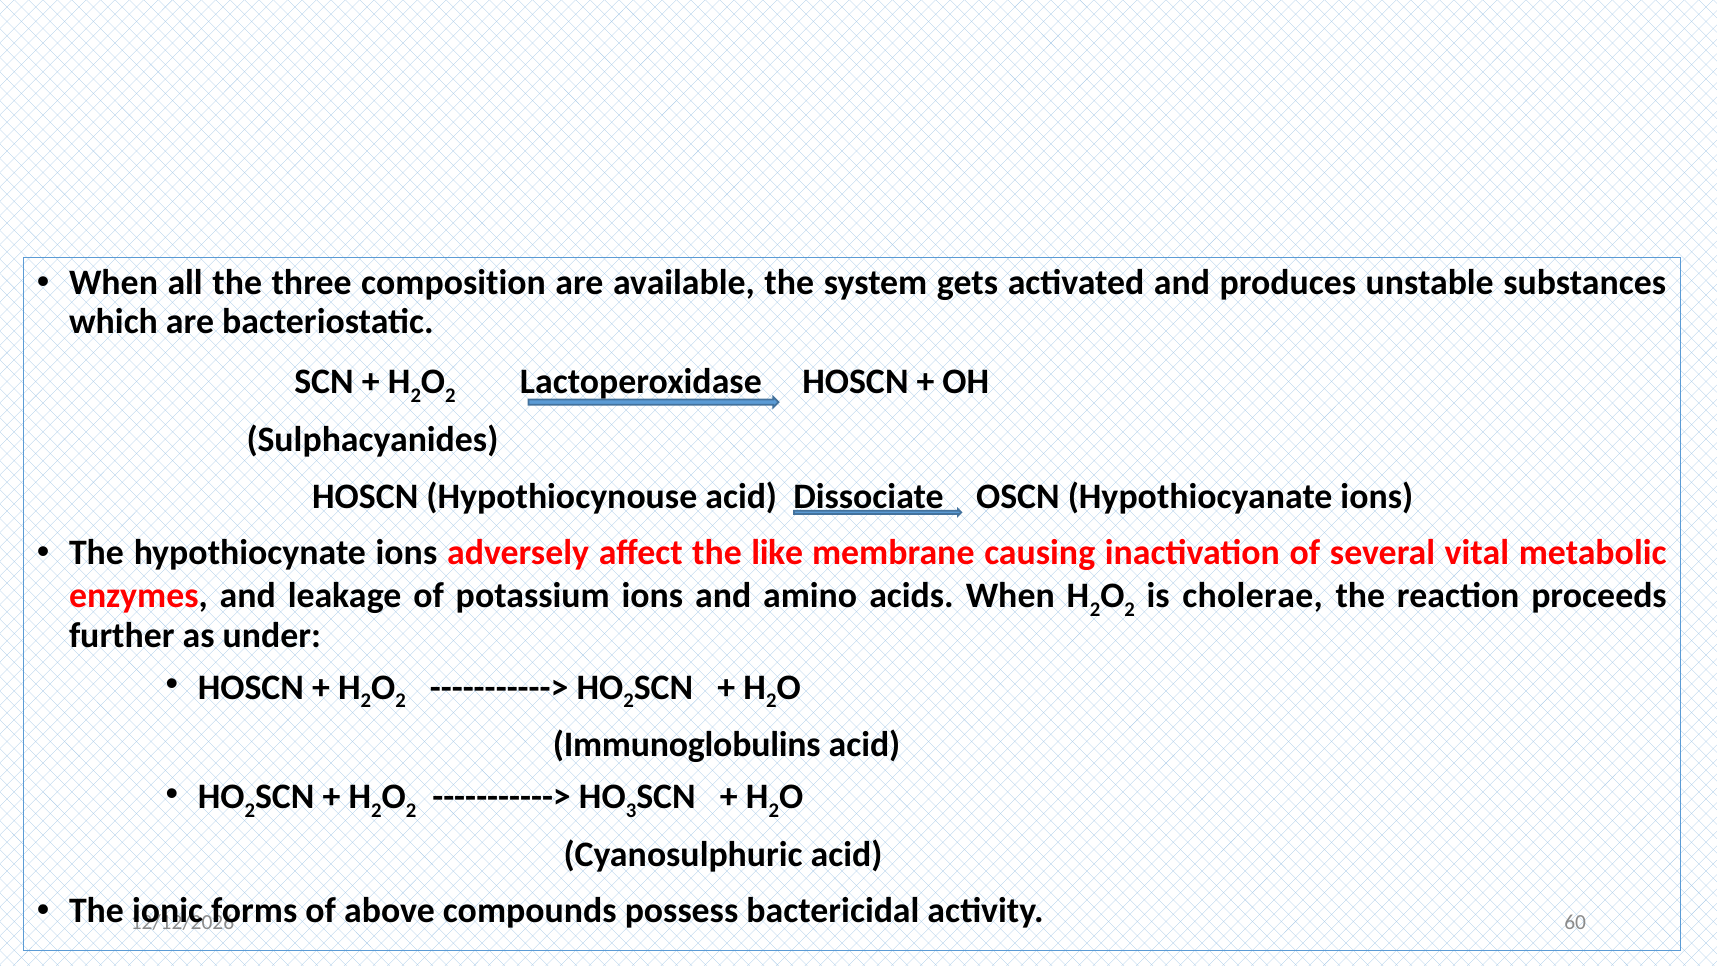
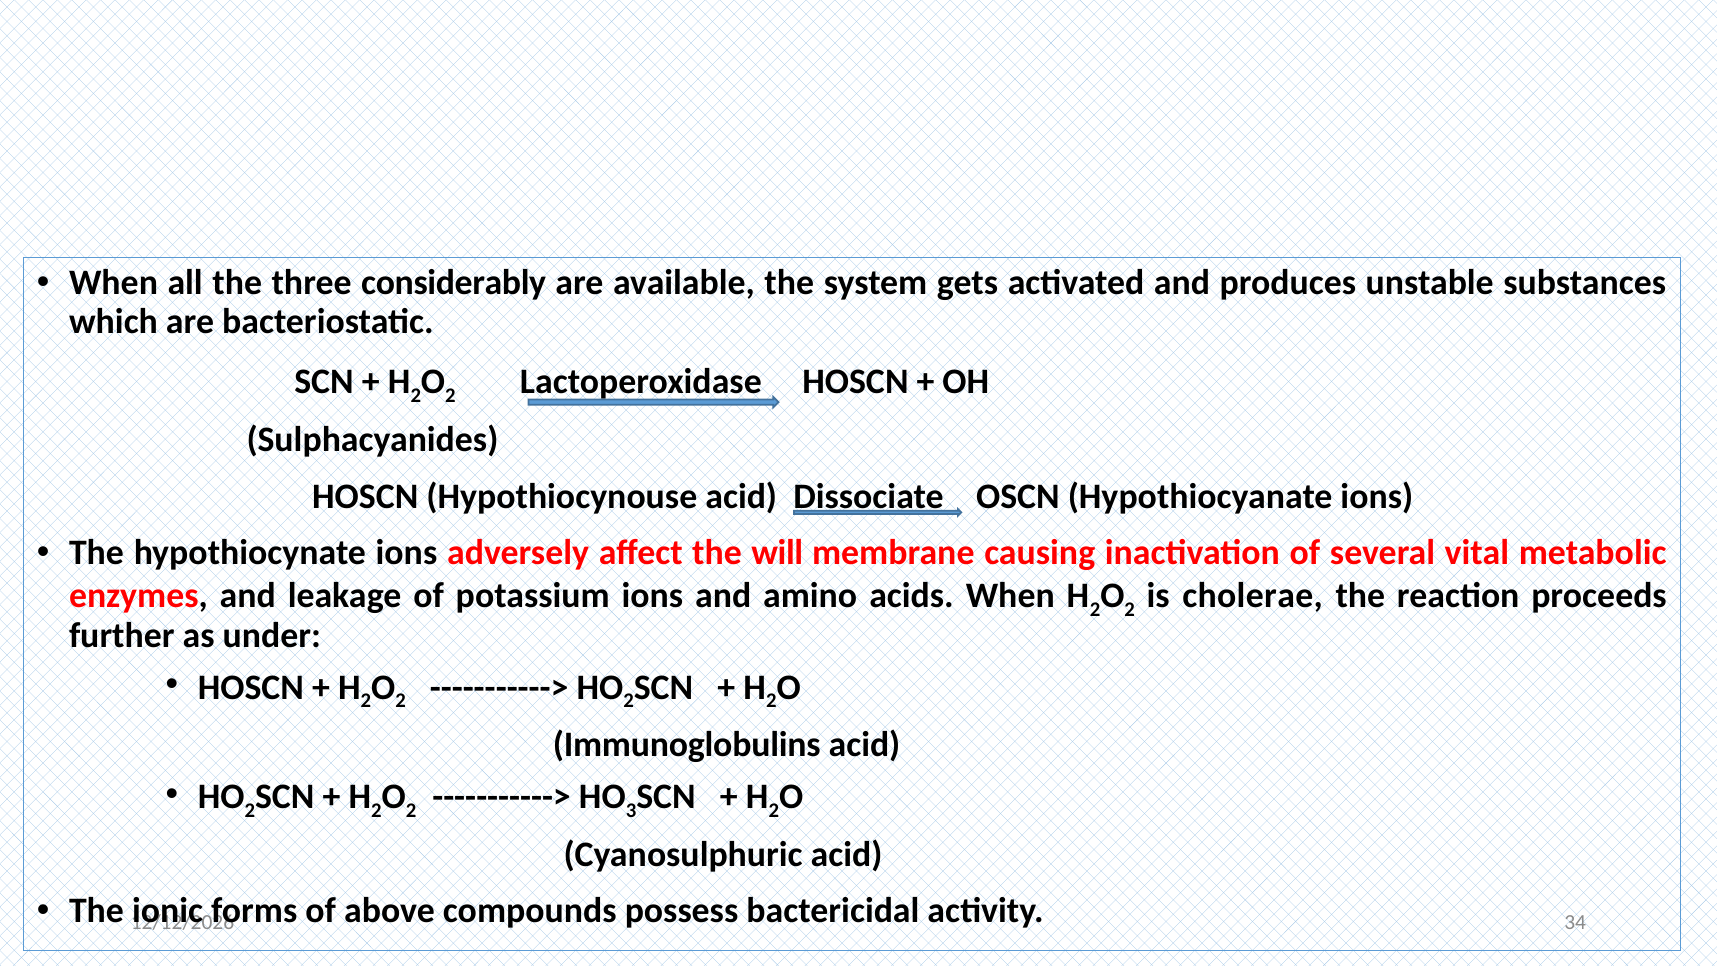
composition: composition -> considerably (454, 283)
like: like -> will (777, 553)
60: 60 -> 34 (1575, 922)
